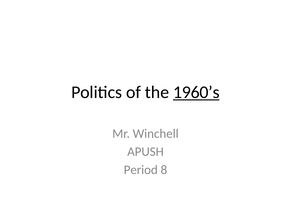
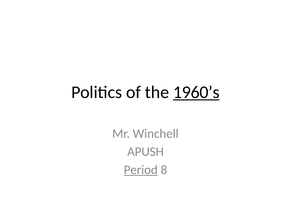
Period underline: none -> present (141, 170)
